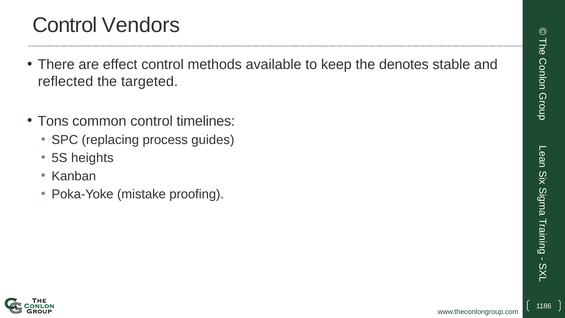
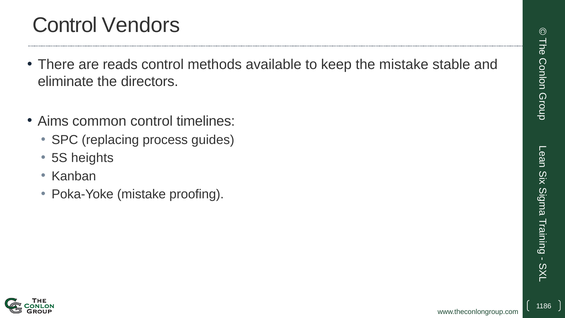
effect: effect -> reads (120, 65)
the denotes: denotes -> mistake (404, 65)
reflected: reflected -> eliminate (66, 82)
targeted: targeted -> directors (150, 82)
Tons: Tons -> Aims (53, 121)
